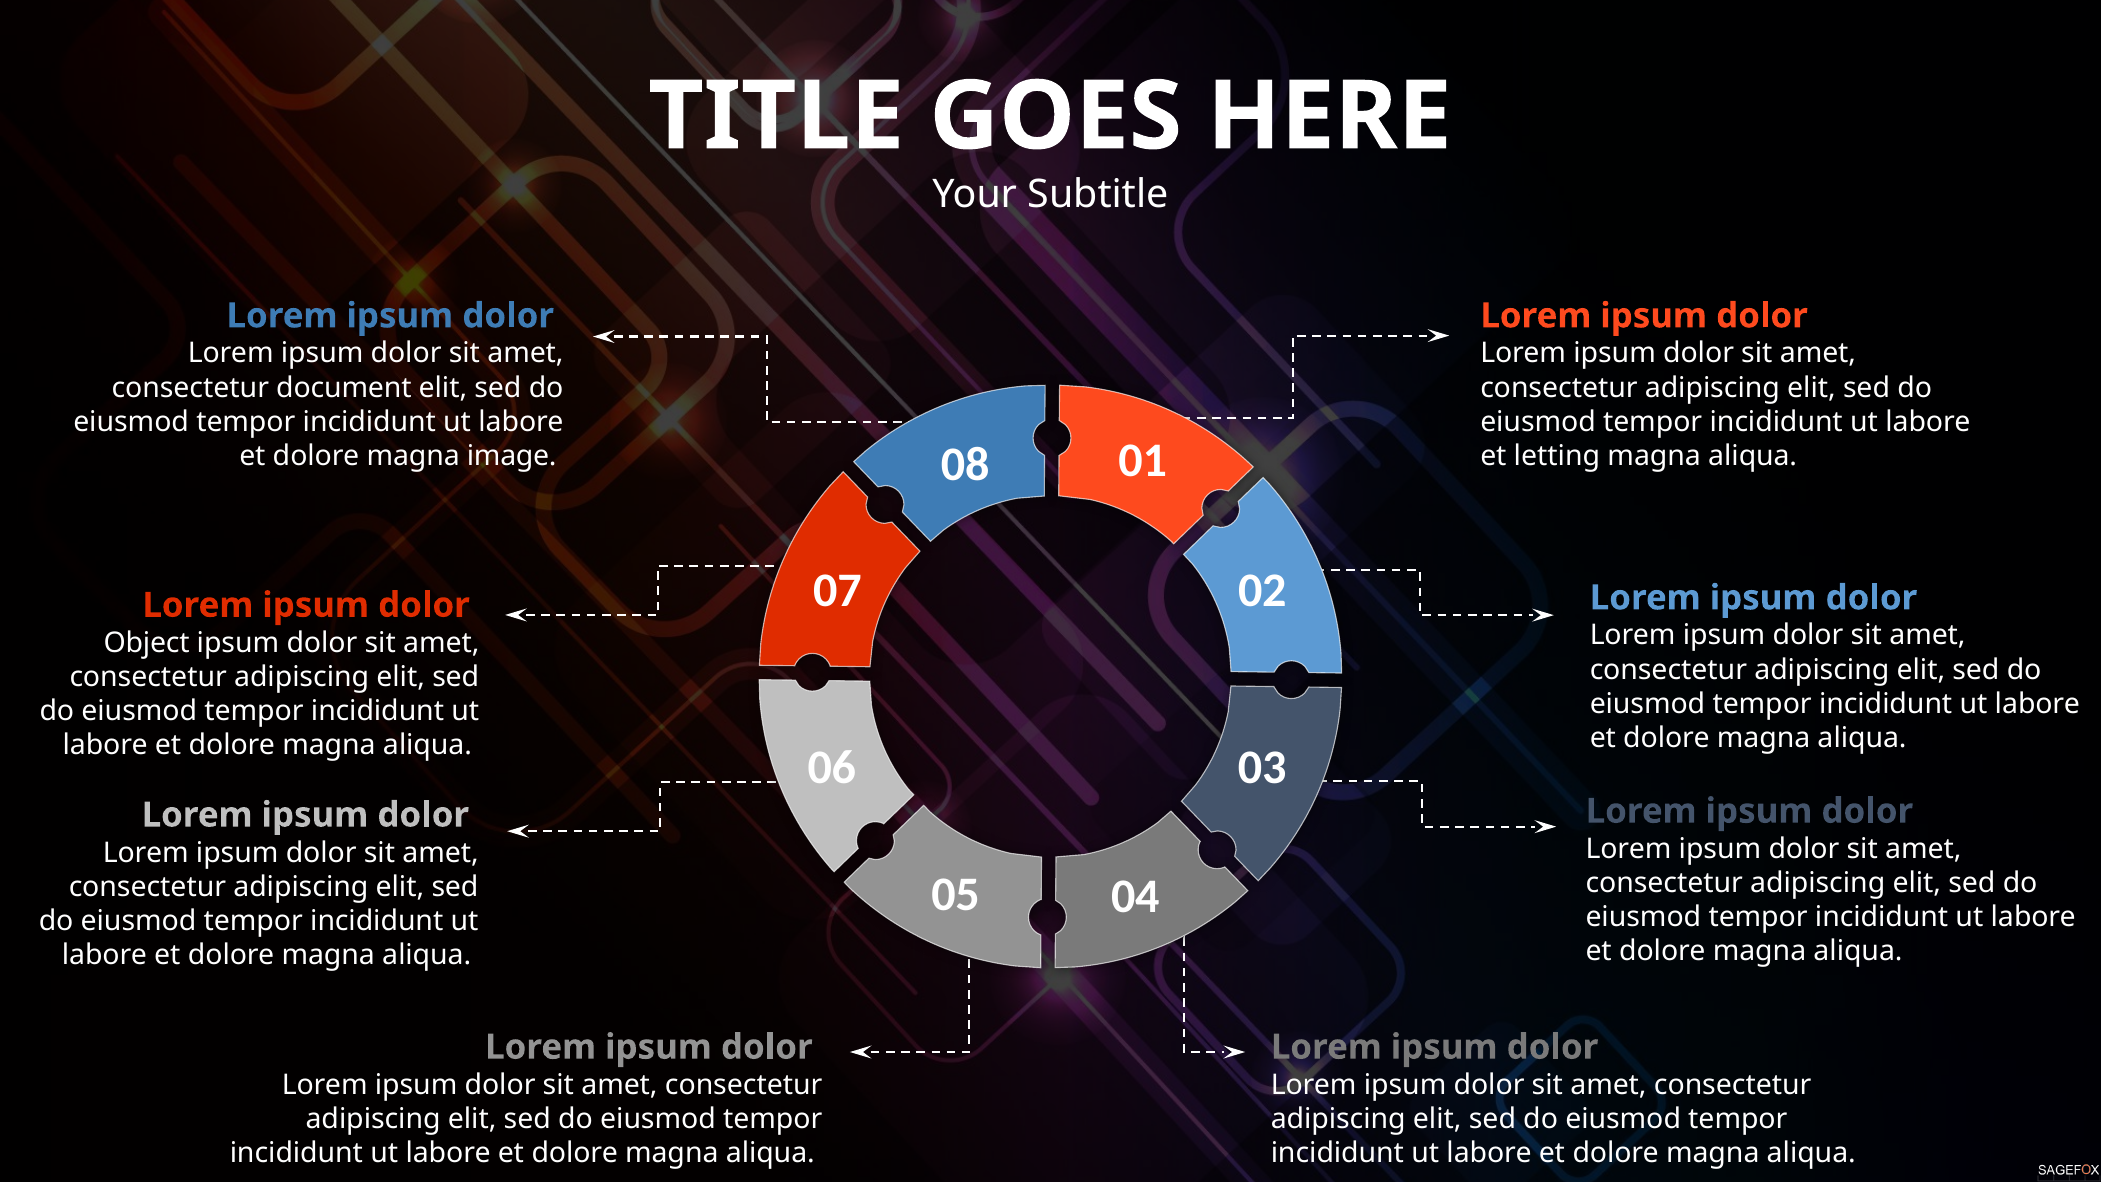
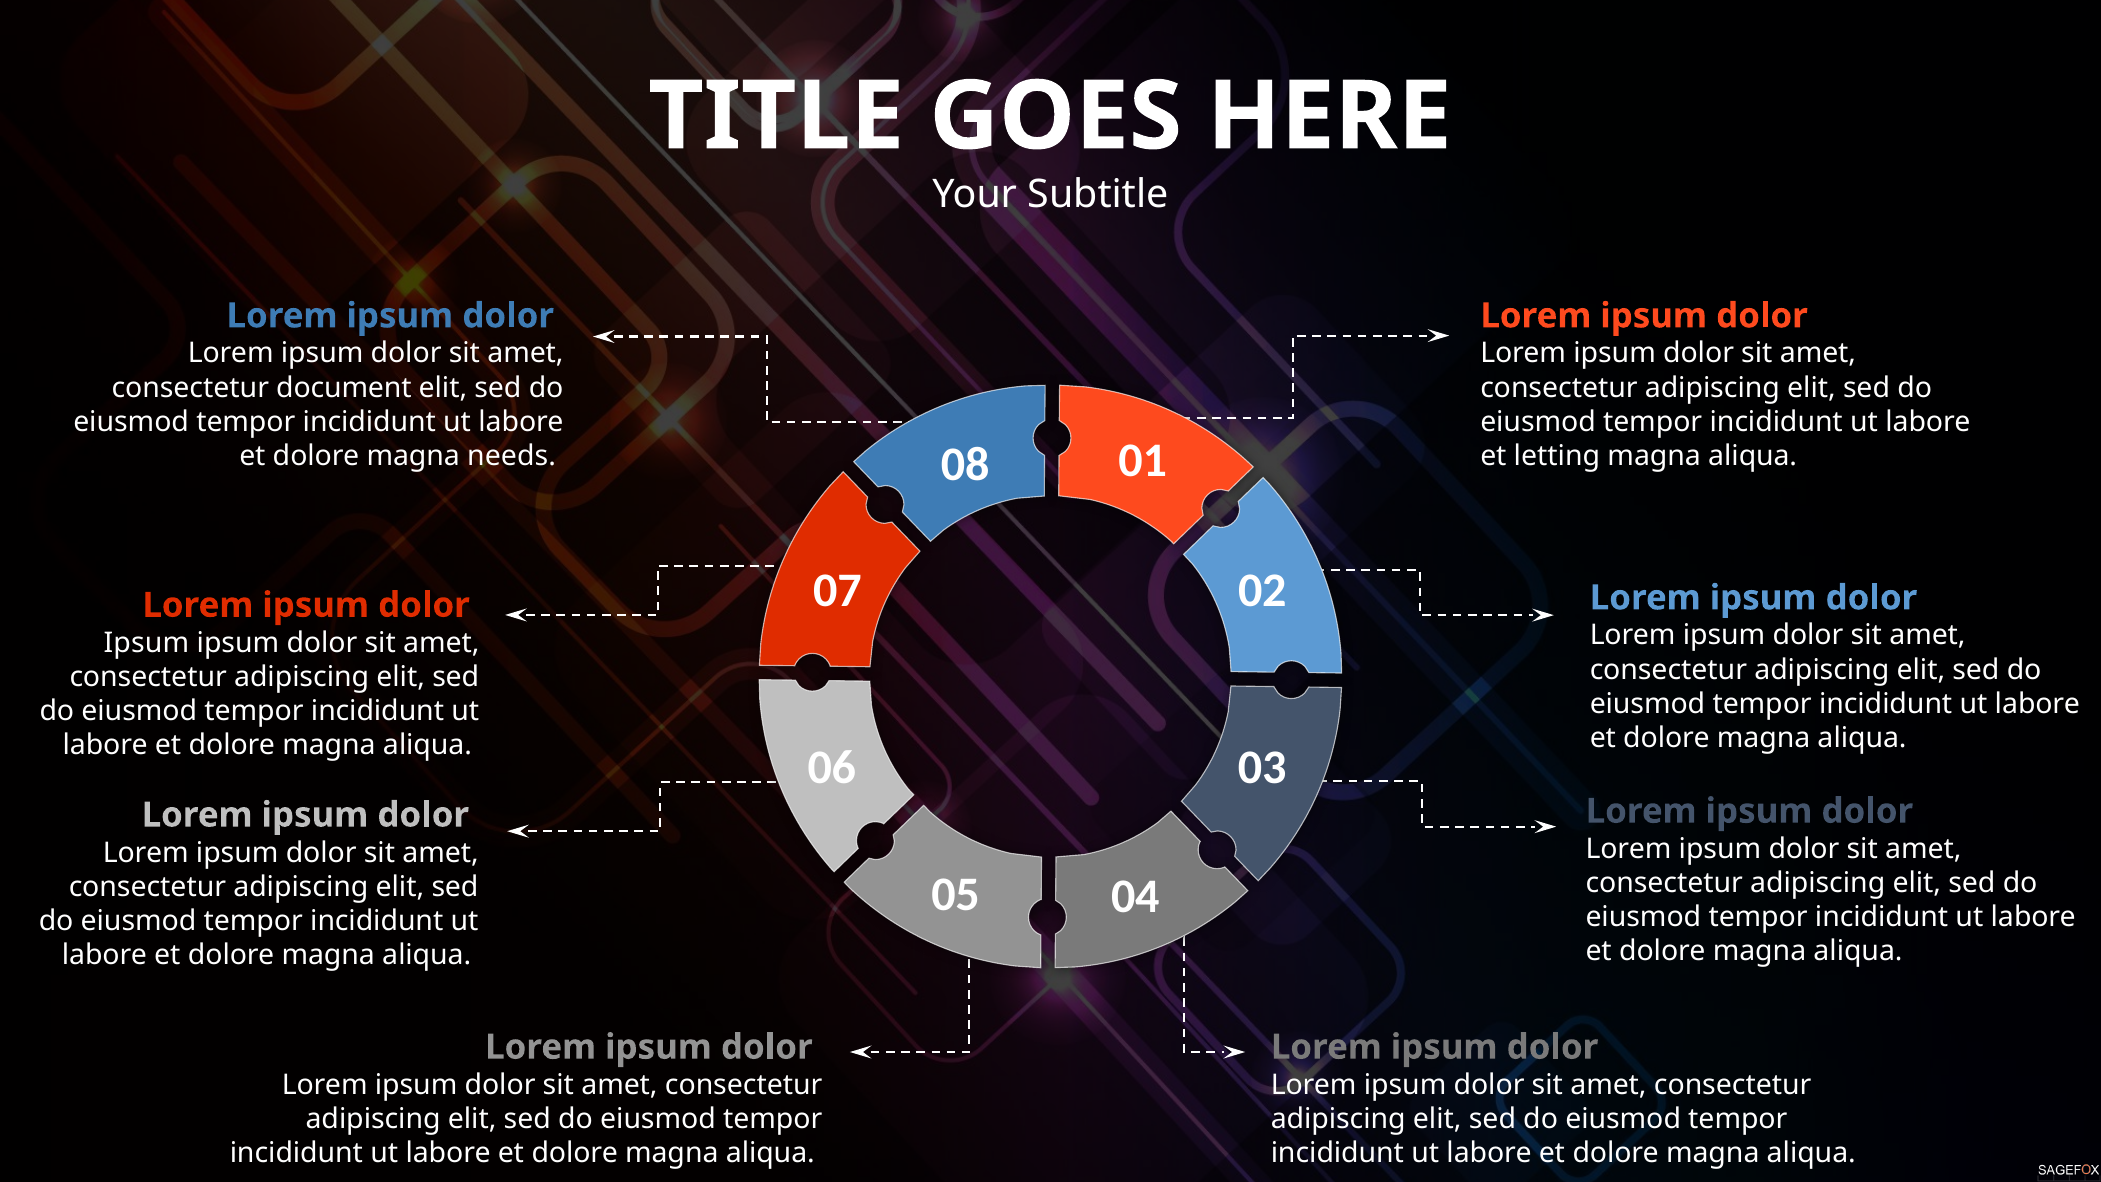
image: image -> needs (512, 456)
Object: Object -> Ipsum (146, 643)
